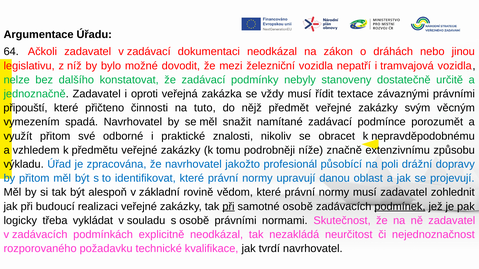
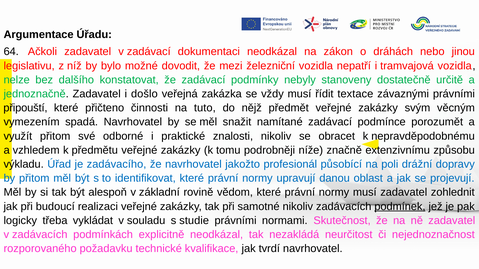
oproti: oproti -> došlo (144, 94)
zpracována: zpracována -> zadávacího (117, 164)
při underline: present -> none (228, 207)
samotné osobě: osobě -> nikoliv (298, 207)
s osobě: osobě -> studie (194, 221)
